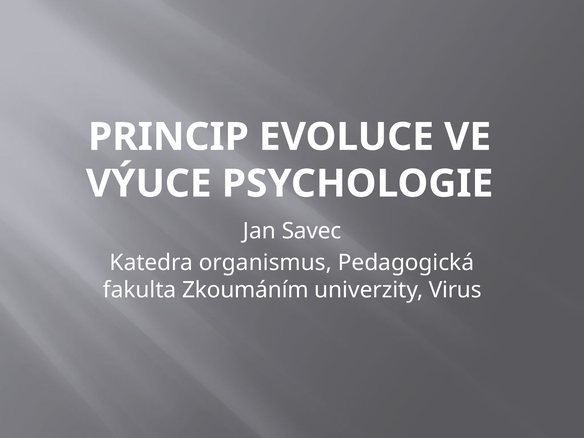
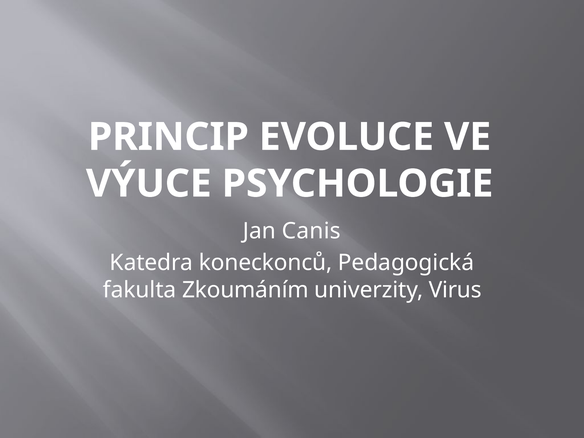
Savec: Savec -> Canis (311, 231)
organismus: organismus -> koneckonců (265, 263)
